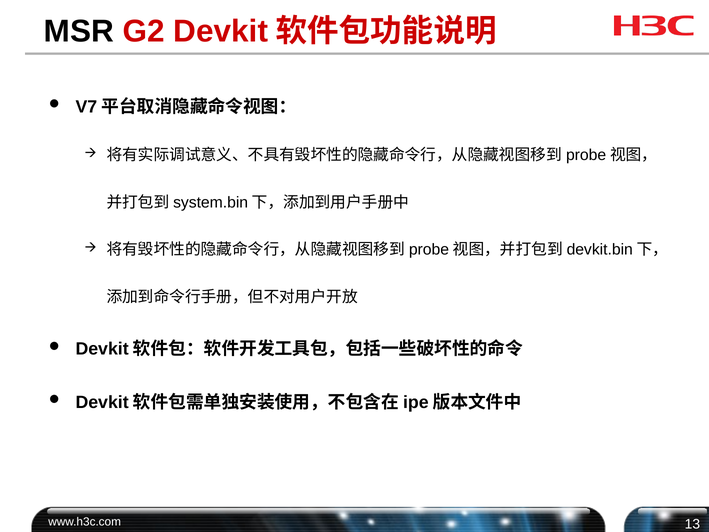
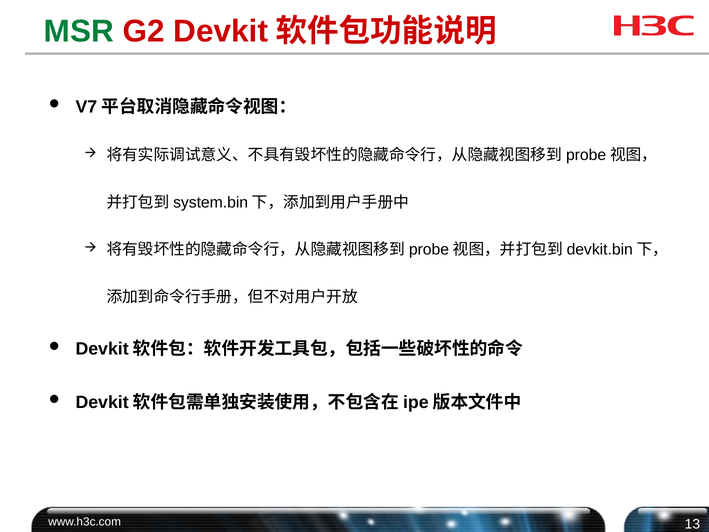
MSR colour: black -> green (79, 31)
